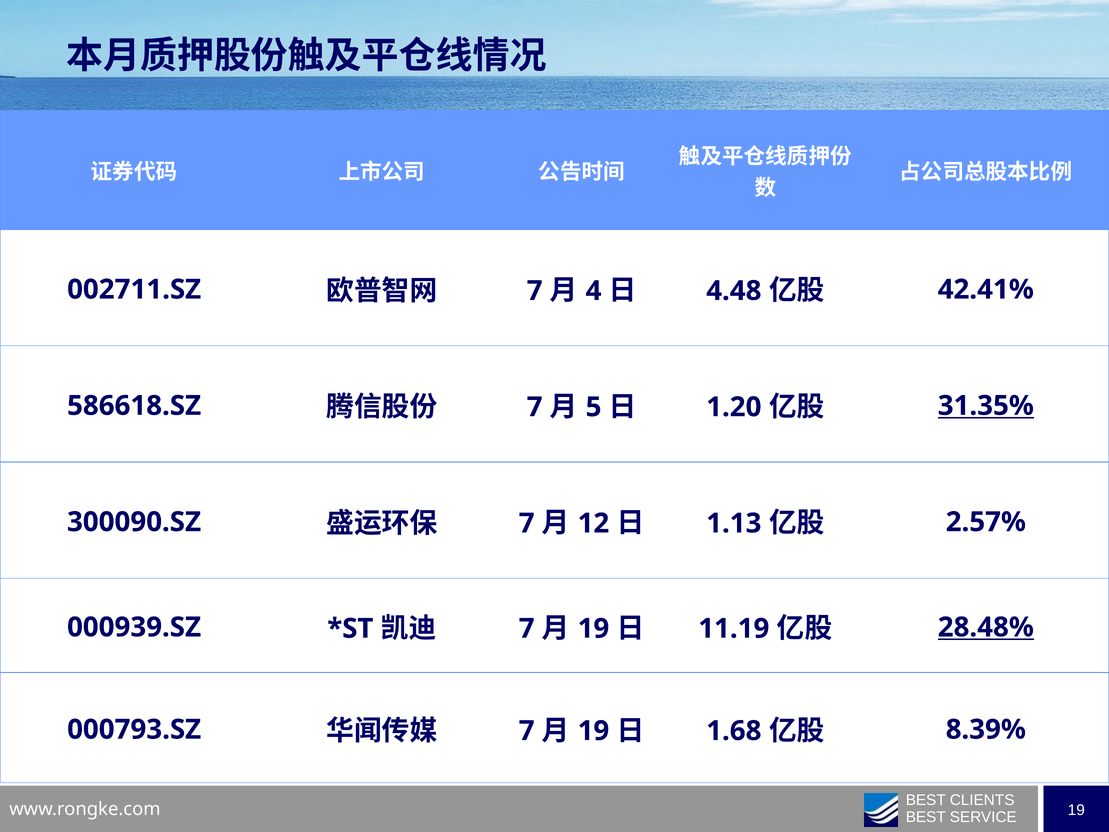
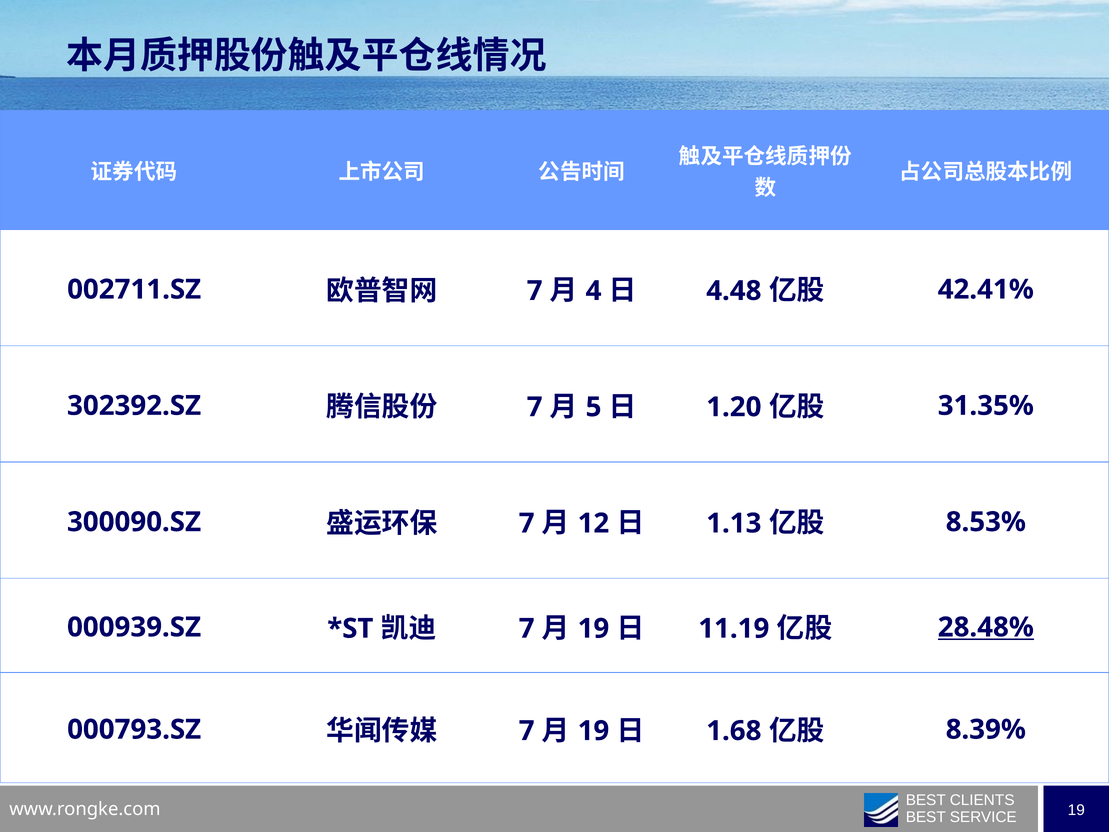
586618.SZ: 586618.SZ -> 302392.SZ (134, 406)
31.35% underline: present -> none (986, 406)
2.57%: 2.57% -> 8.53% (986, 522)
